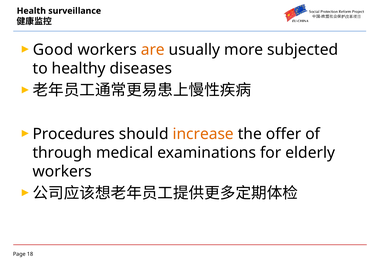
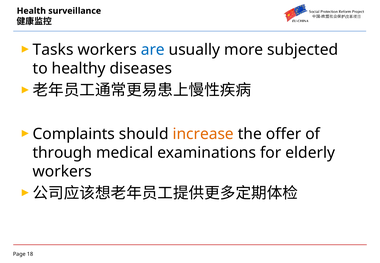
Good: Good -> Tasks (53, 50)
are colour: orange -> blue (153, 50)
Procedures: Procedures -> Complaints (74, 134)
